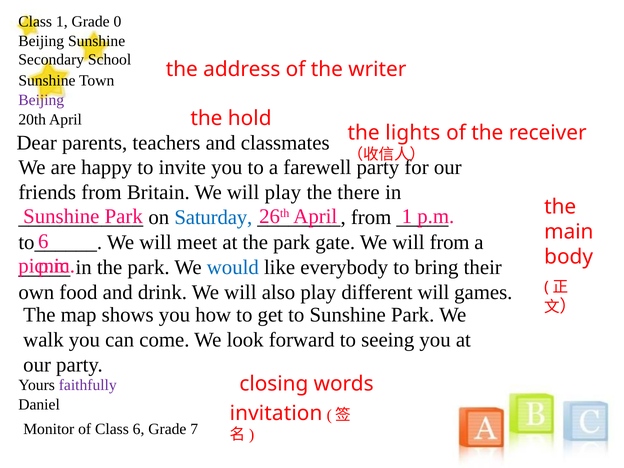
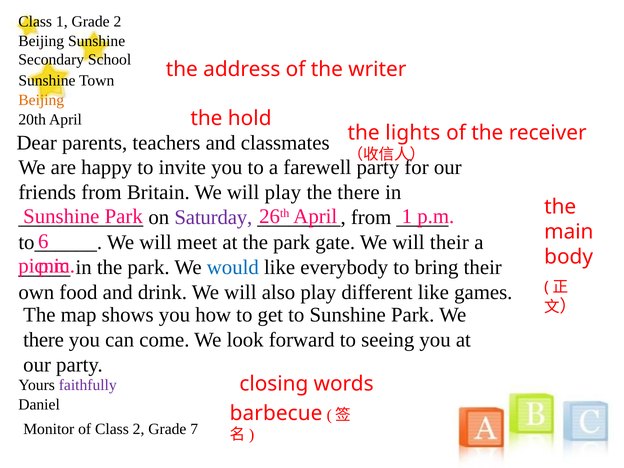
Grade 0: 0 -> 2 (117, 21)
Beijing colour: purple -> orange (41, 100)
Saturday colour: blue -> purple (213, 217)
will from: from -> their (449, 242)
different will: will -> like (433, 292)
walk: walk -> there (44, 340)
invitation: invitation -> barbecue (276, 413)
Class 6: 6 -> 2 (139, 429)
